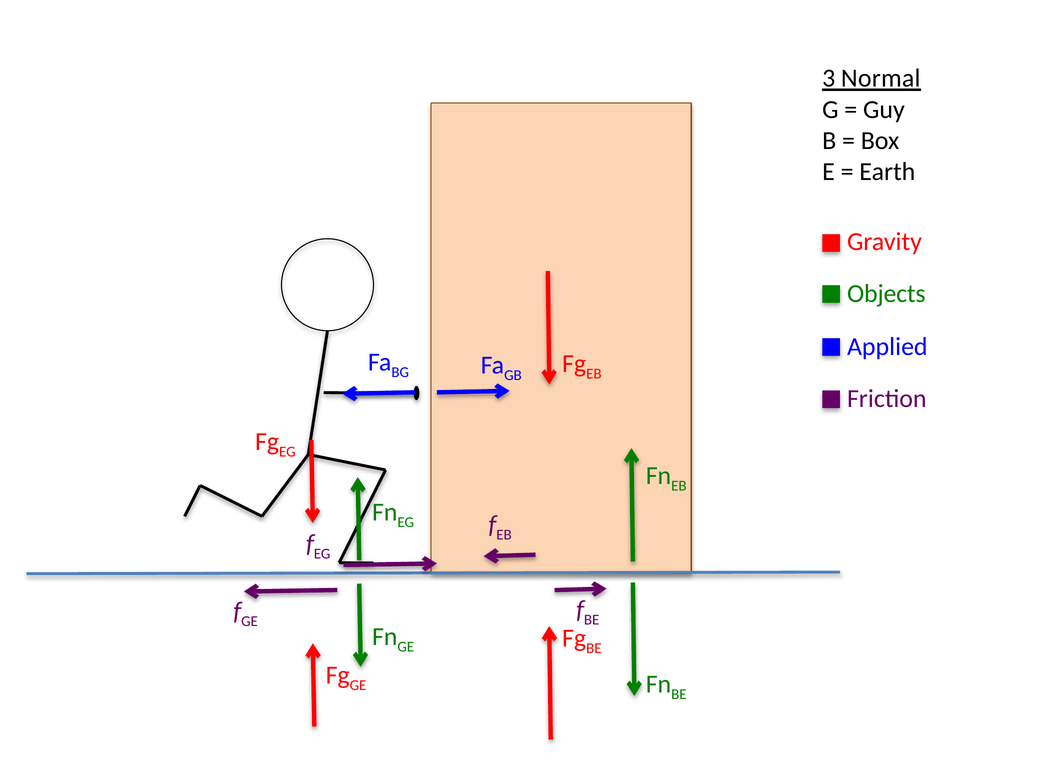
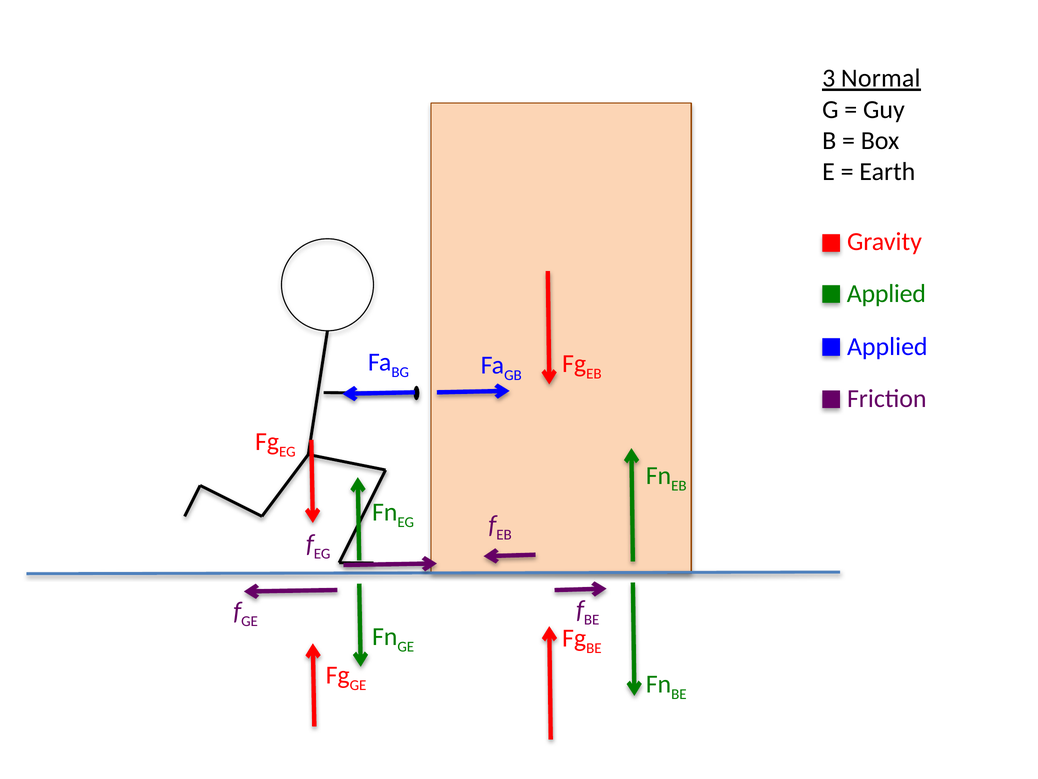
Objects: Objects -> Applied (886, 293)
